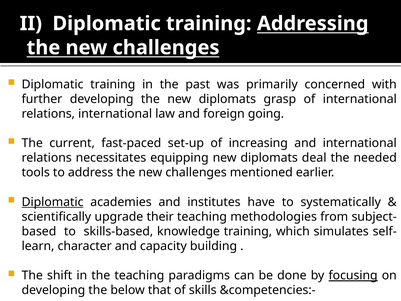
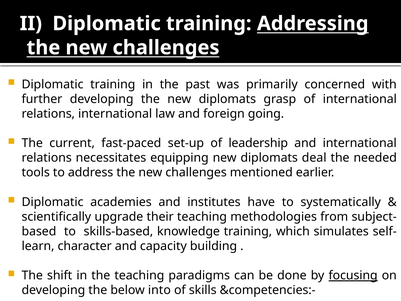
increasing: increasing -> leadership (258, 143)
Diplomatic underline: present -> none (53, 202)
that: that -> into (159, 290)
